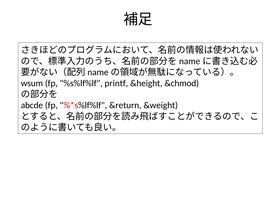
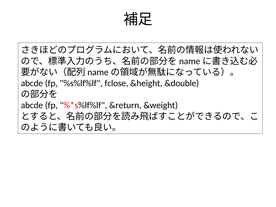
wsum: wsum -> abcde (32, 83)
printf: printf -> fclose (116, 83)
&chmod: &chmod -> &double (182, 83)
